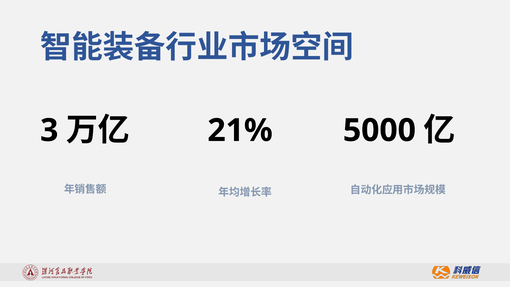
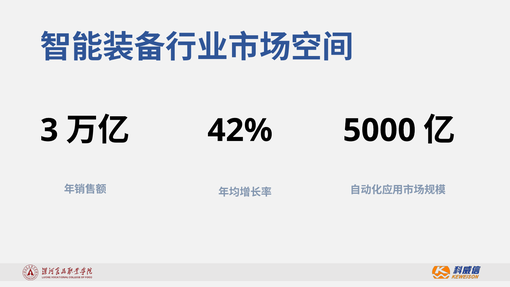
21%: 21% -> 42% (240, 130)
